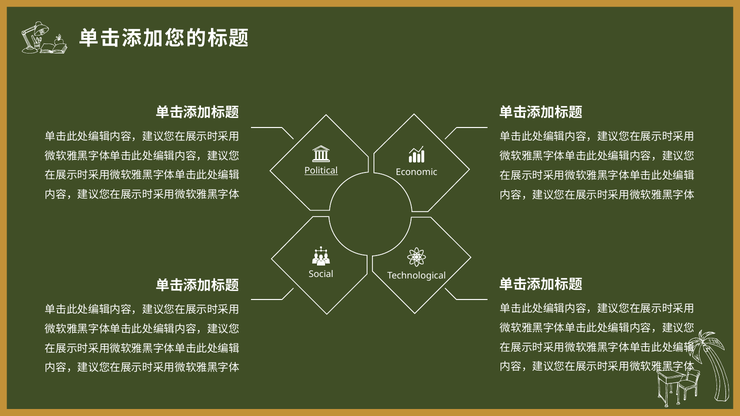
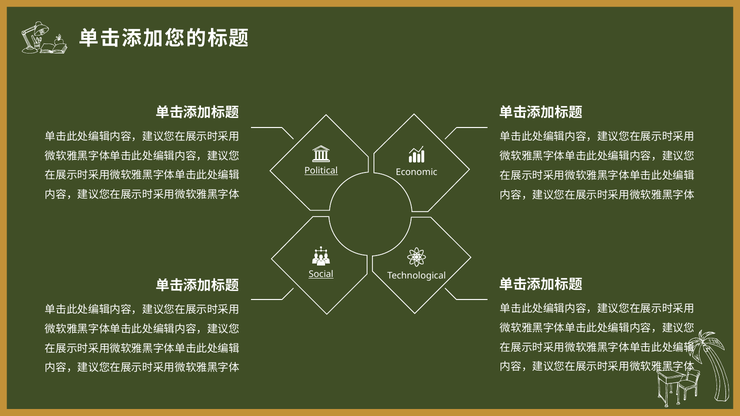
Social underline: none -> present (321, 274)
